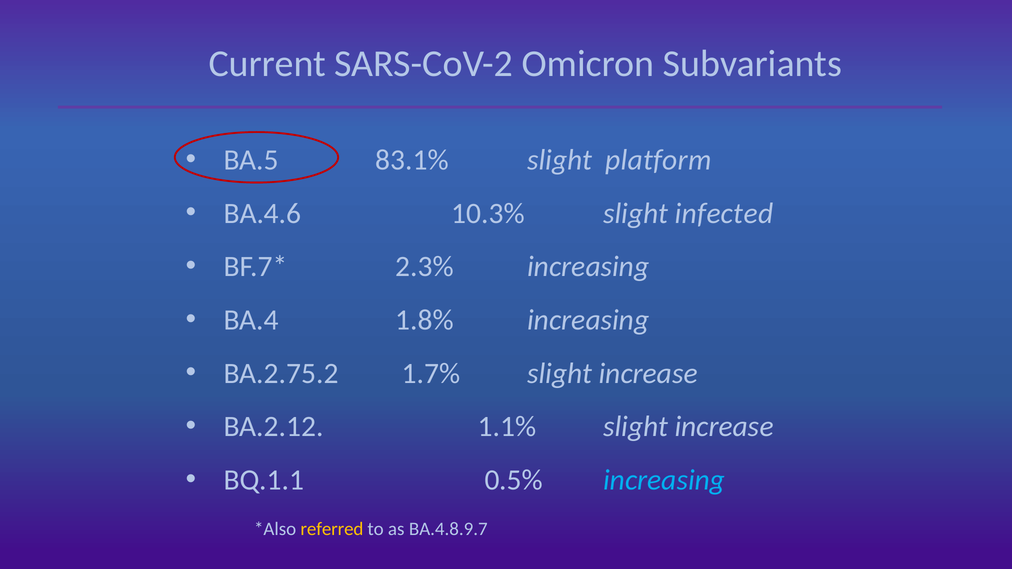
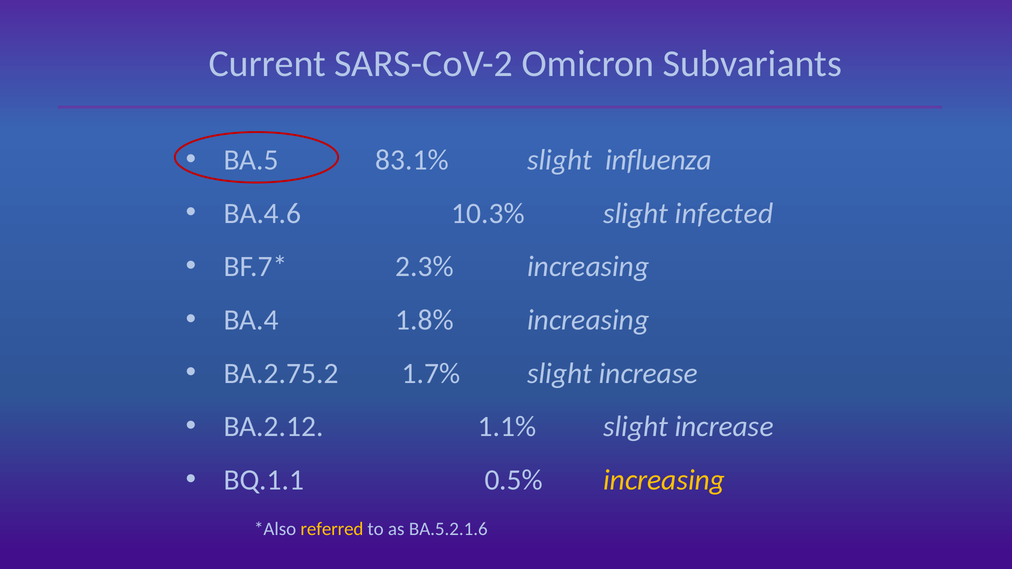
platform: platform -> influenza (659, 160)
increasing colour: light blue -> yellow (664, 480)
BA.4.8.9.7: BA.4.8.9.7 -> BA.5.2.1.6 (448, 529)
